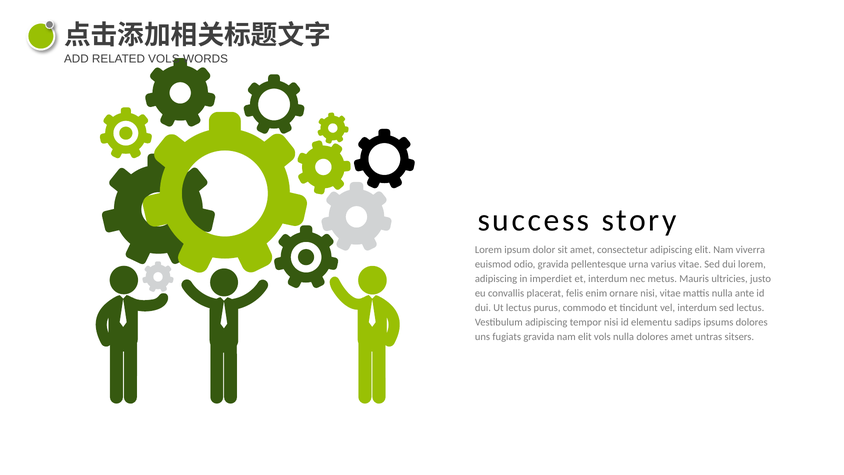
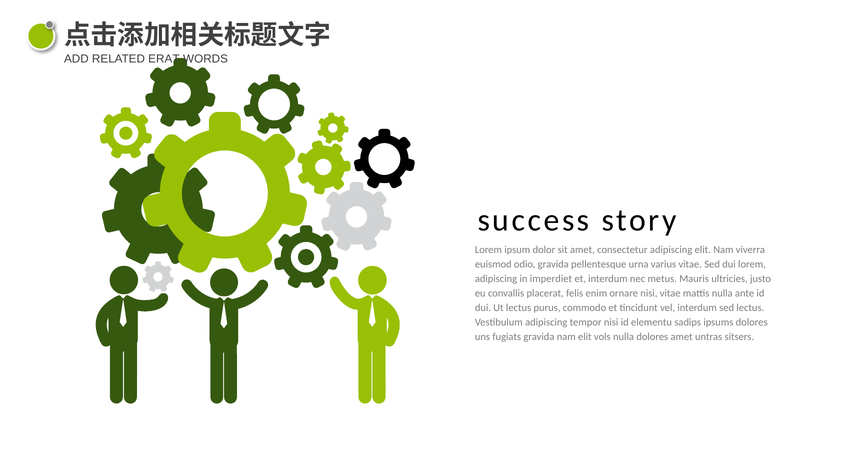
RELATED VOLS: VOLS -> ERAT (164, 59)
